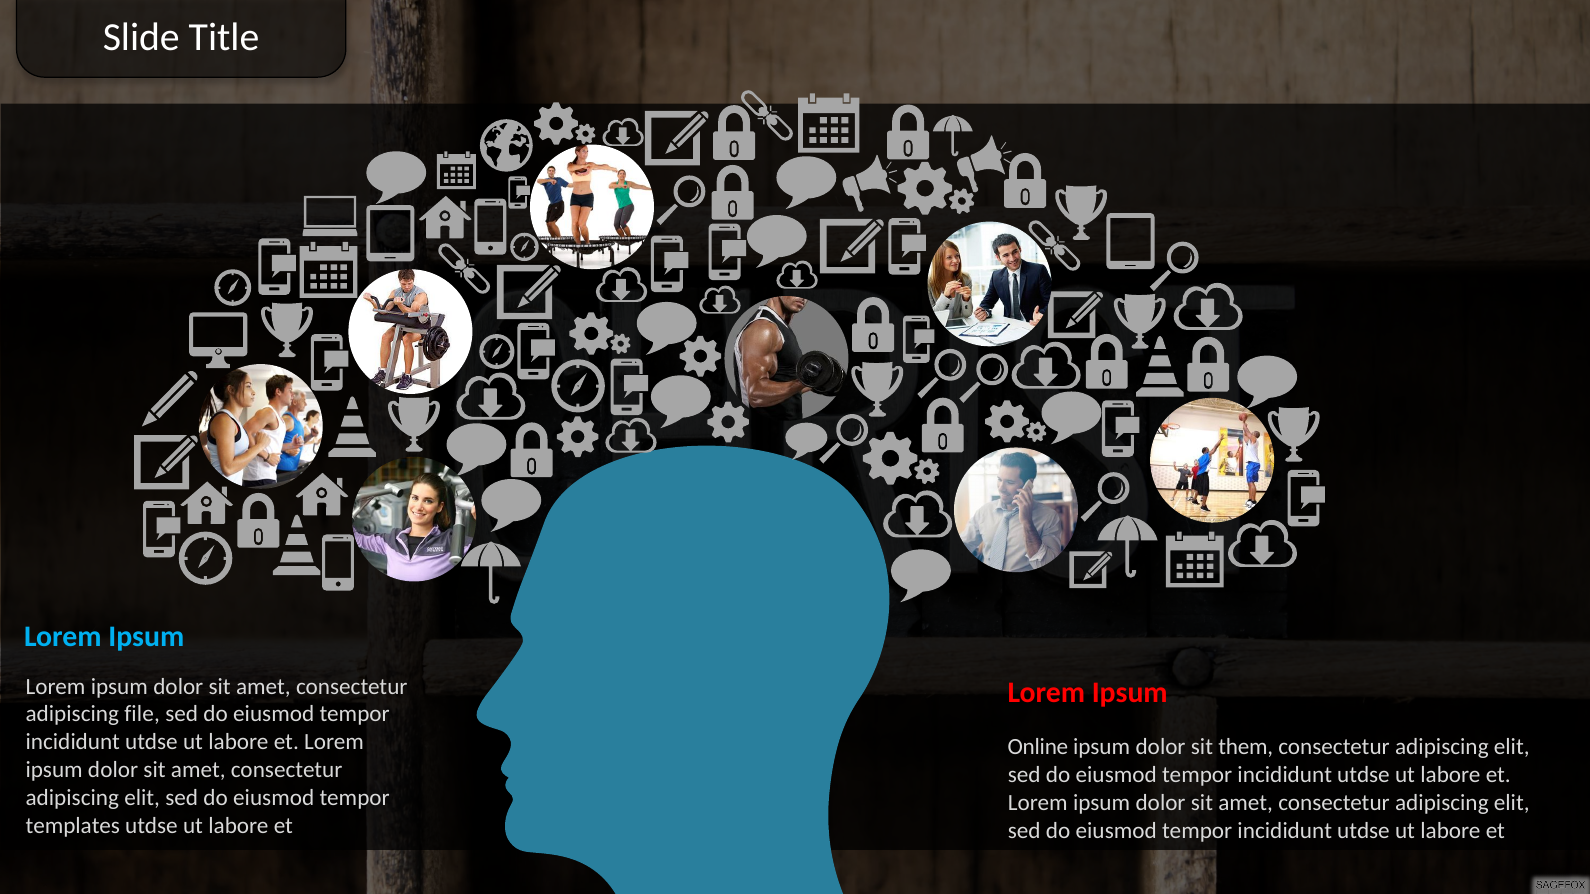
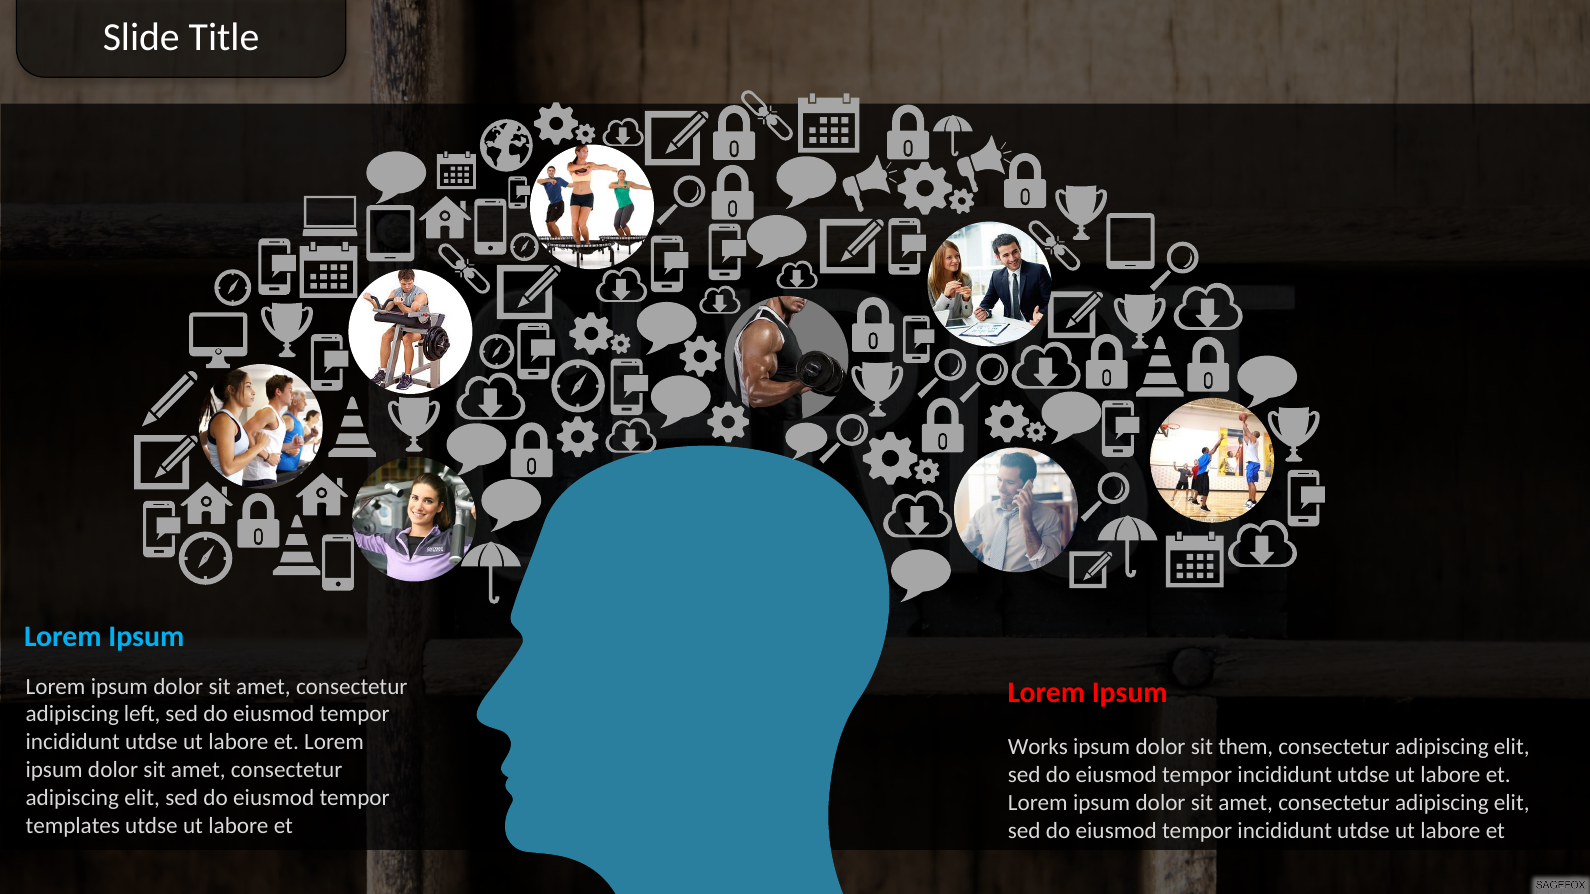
file: file -> left (142, 715)
Online: Online -> Works (1038, 747)
